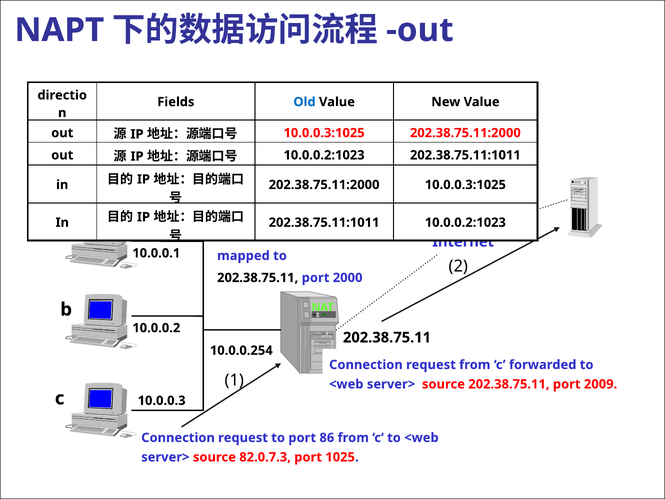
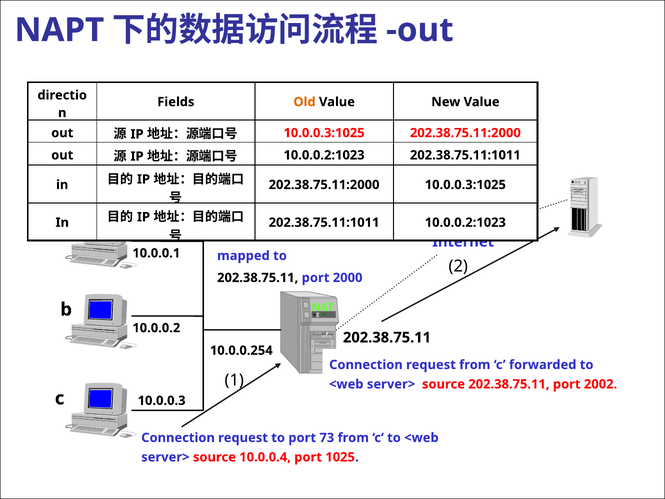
Old colour: blue -> orange (304, 102)
2009: 2009 -> 2002 (601, 384)
86: 86 -> 73 (327, 438)
82.0.7.3: 82.0.7.3 -> 10.0.0.4 (265, 457)
